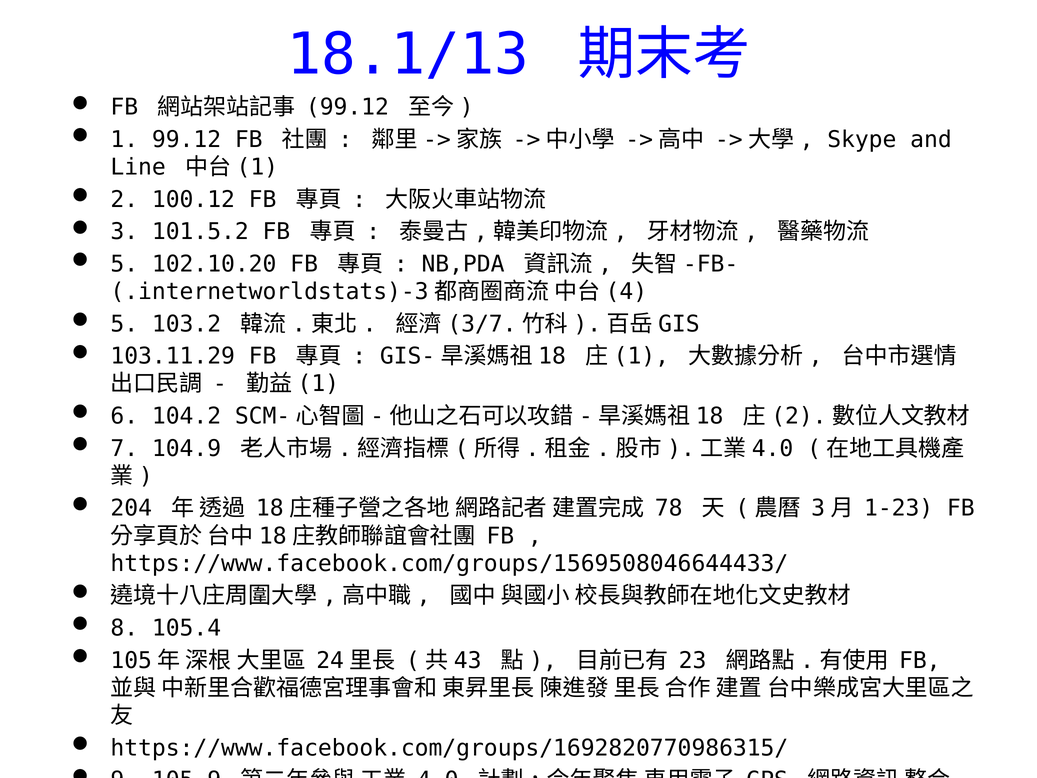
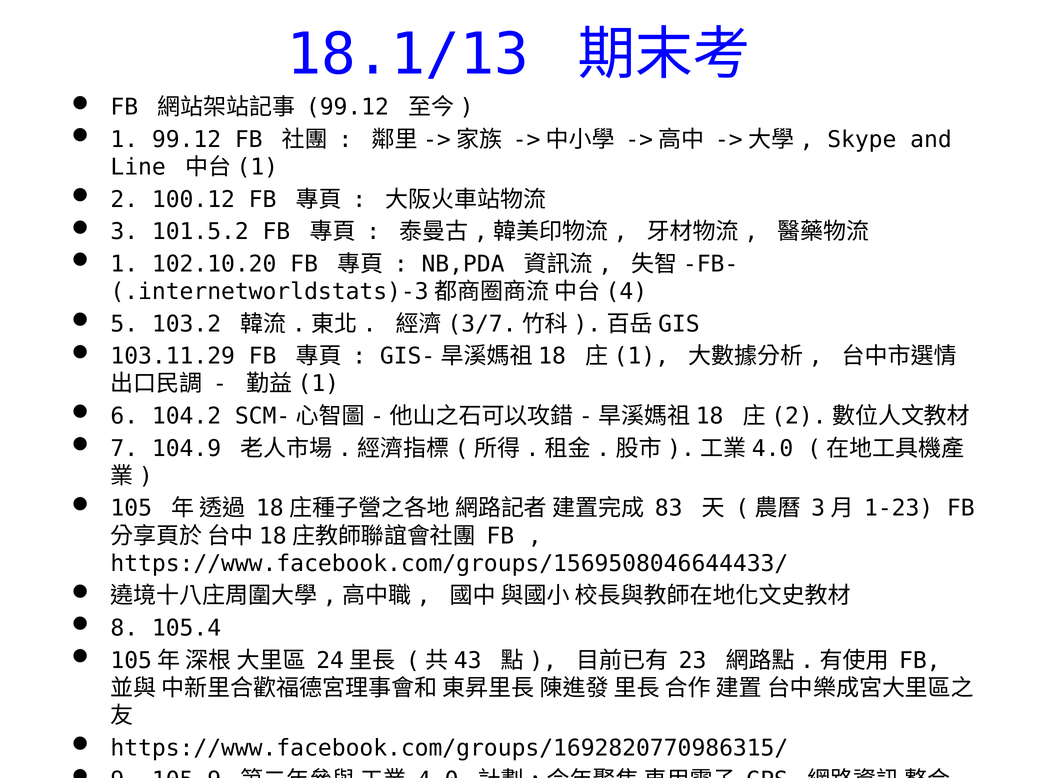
5: 5 -> 1 (124, 264)
204: 204 -> 105 (131, 508)
78: 78 -> 83 (669, 508)
